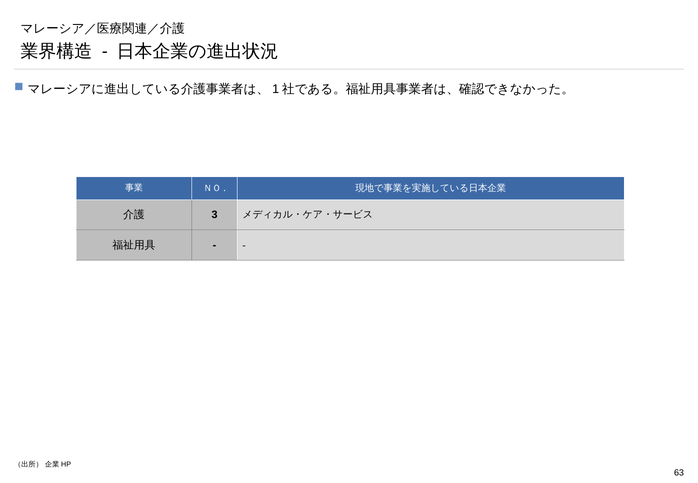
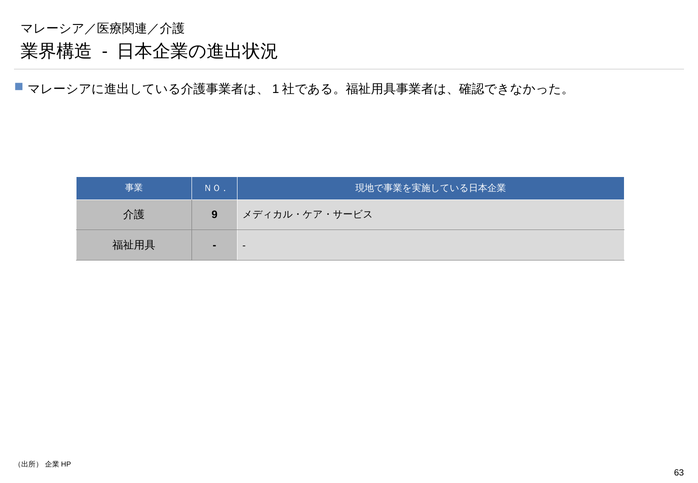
3: 3 -> 9 (215, 215)
